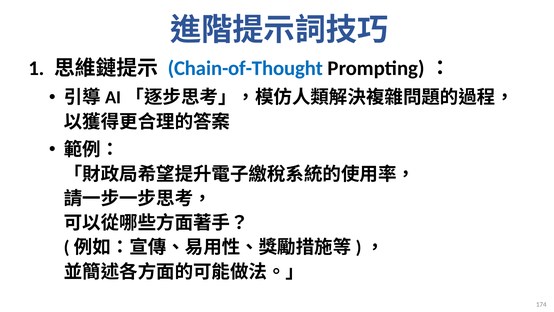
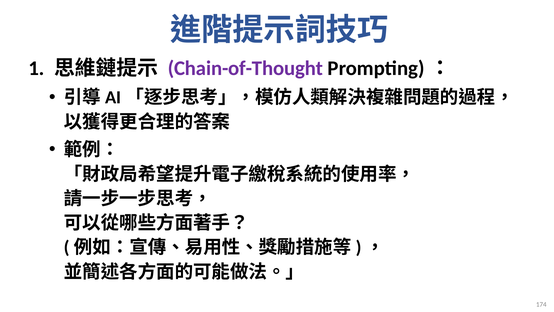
Chain-of-Thought colour: blue -> purple (245, 68)
